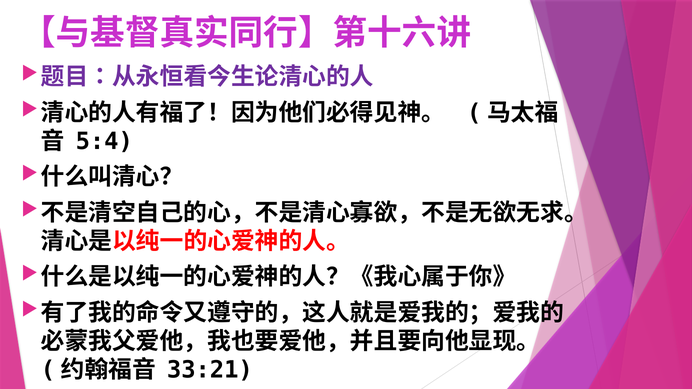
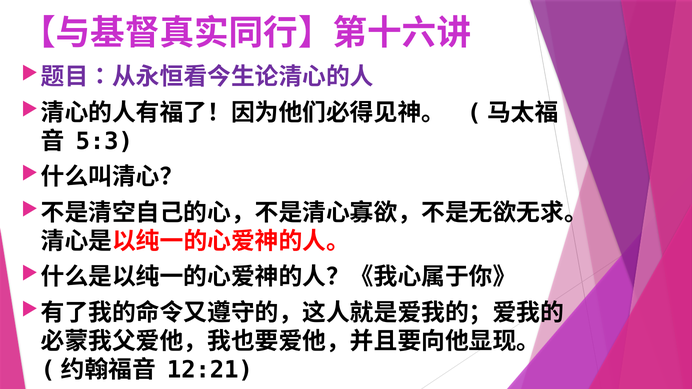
5:4: 5:4 -> 5:3 (104, 141)
33:21: 33:21 -> 12:21 (210, 370)
